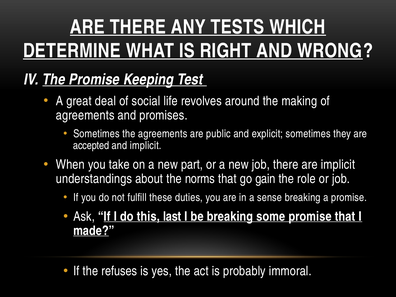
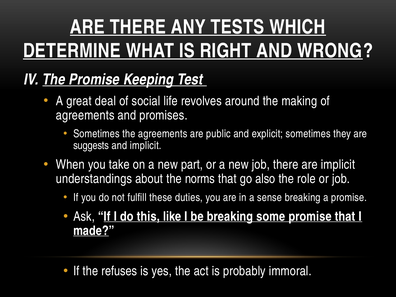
accepted: accepted -> suggests (91, 146)
gain: gain -> also (265, 179)
last: last -> like (172, 216)
